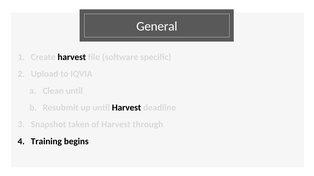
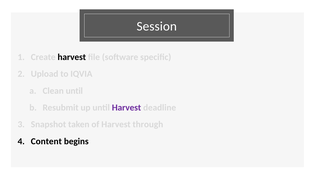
General: General -> Session (157, 26)
Harvest colour: black -> purple (126, 108)
Training: Training -> Content (46, 142)
